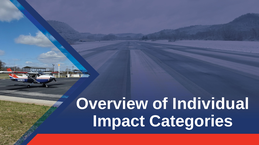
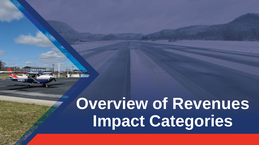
Individual: Individual -> Revenues (211, 104)
